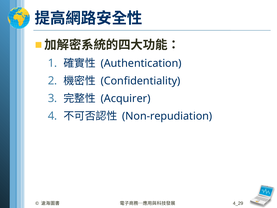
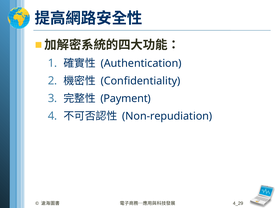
Acquirer: Acquirer -> Payment (126, 98)
